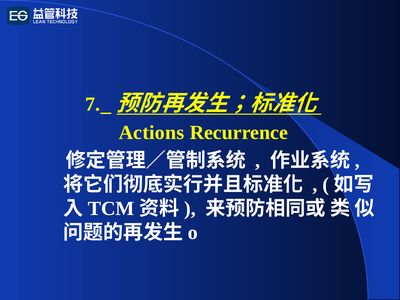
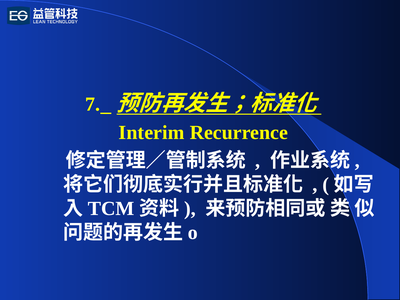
Actions: Actions -> Interim (152, 133)
